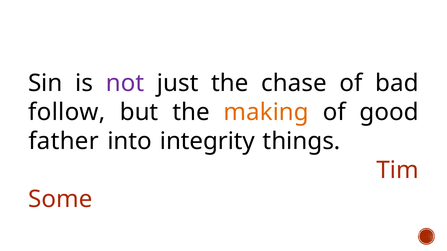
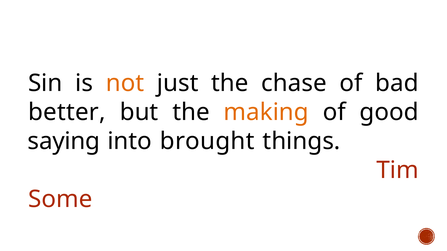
not colour: purple -> orange (125, 83)
follow: follow -> better (67, 112)
father: father -> saying (64, 141)
integrity: integrity -> brought (207, 141)
